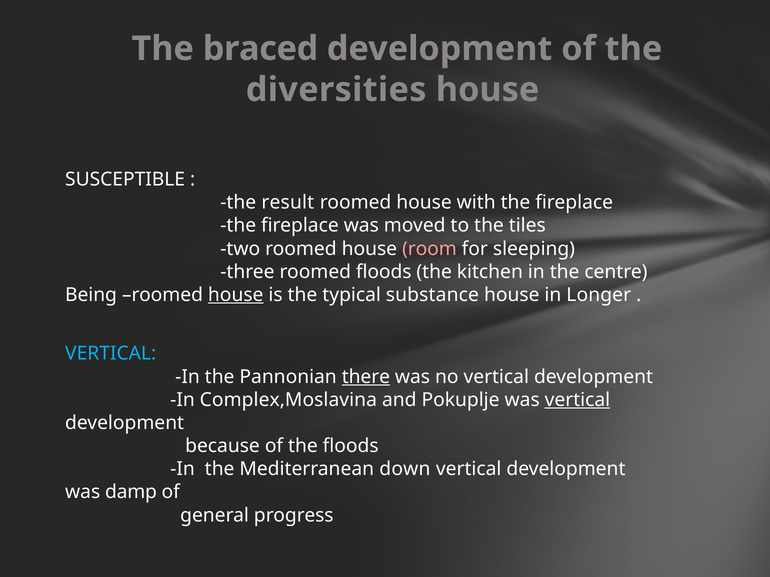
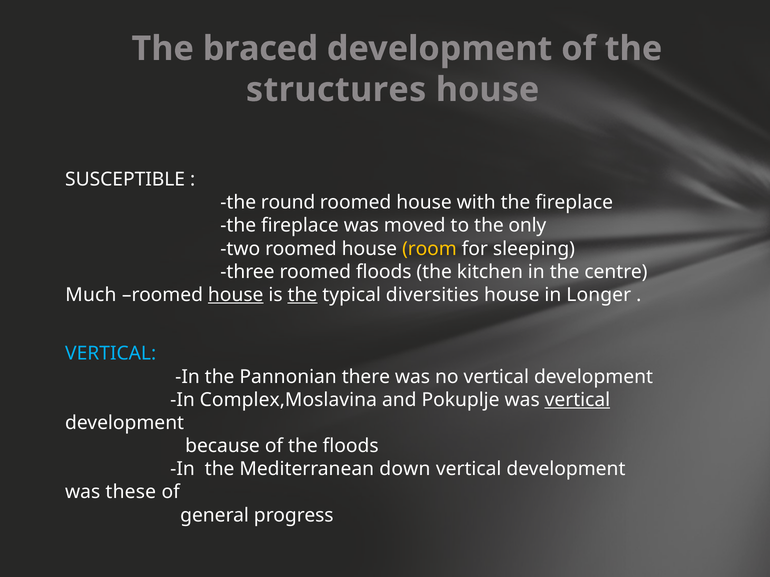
diversities: diversities -> structures (336, 90)
result: result -> round (288, 203)
tiles: tiles -> only (527, 226)
room colour: pink -> yellow (429, 249)
Being: Being -> Much (91, 295)
the underline: none -> present (302, 295)
substance: substance -> diversities (432, 295)
there underline: present -> none (366, 377)
damp: damp -> these (131, 493)
